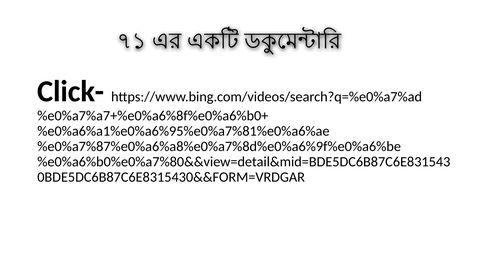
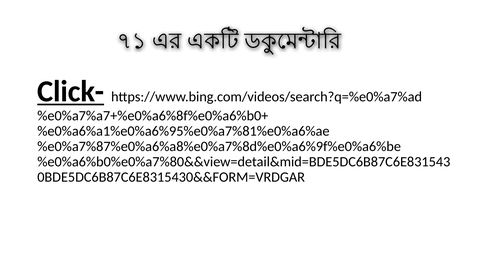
Click- underline: none -> present (71, 91)
